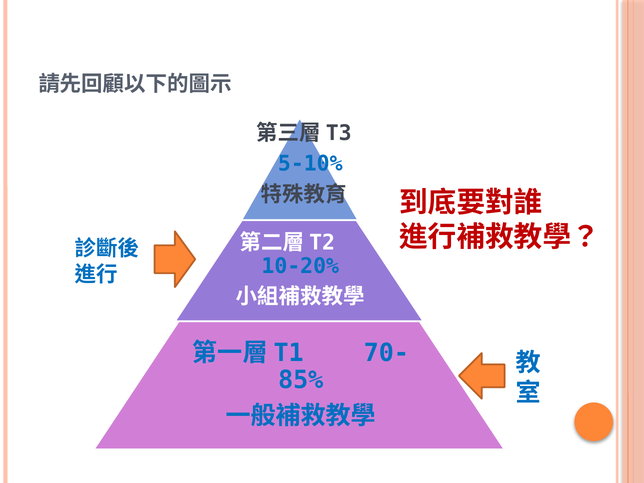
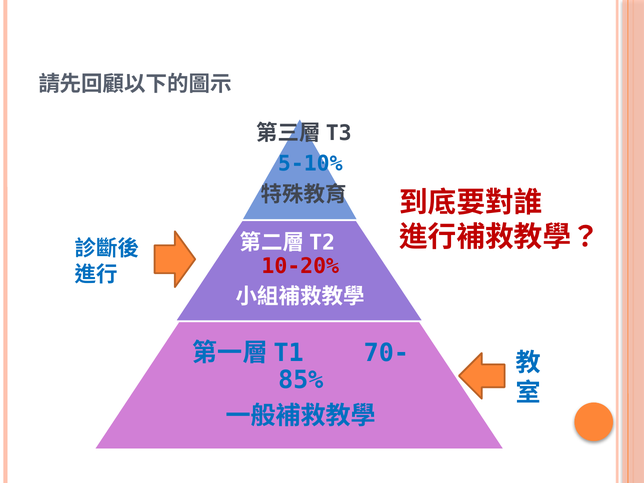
10-20% colour: blue -> red (300, 266)
